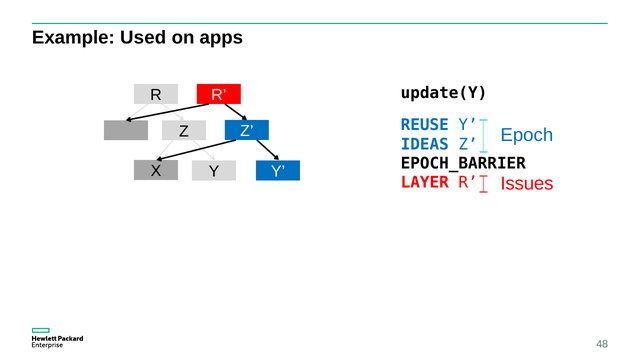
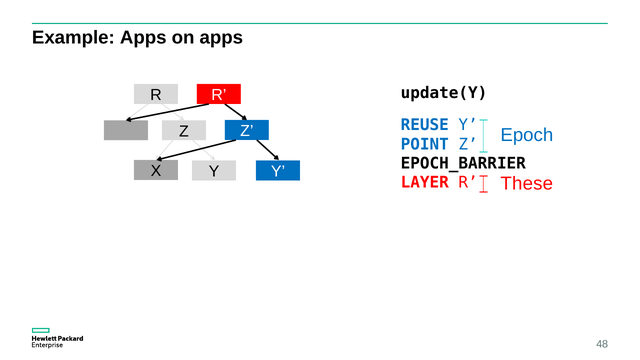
Example Used: Used -> Apps (143, 37)
IDEAS: IDEAS -> POINT (425, 144)
Issues: Issues -> These (527, 183)
